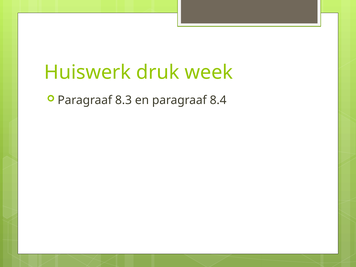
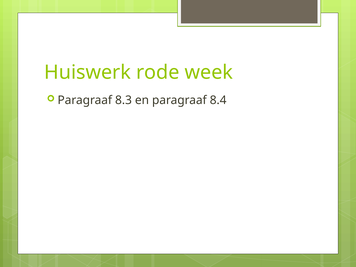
druk: druk -> rode (158, 72)
